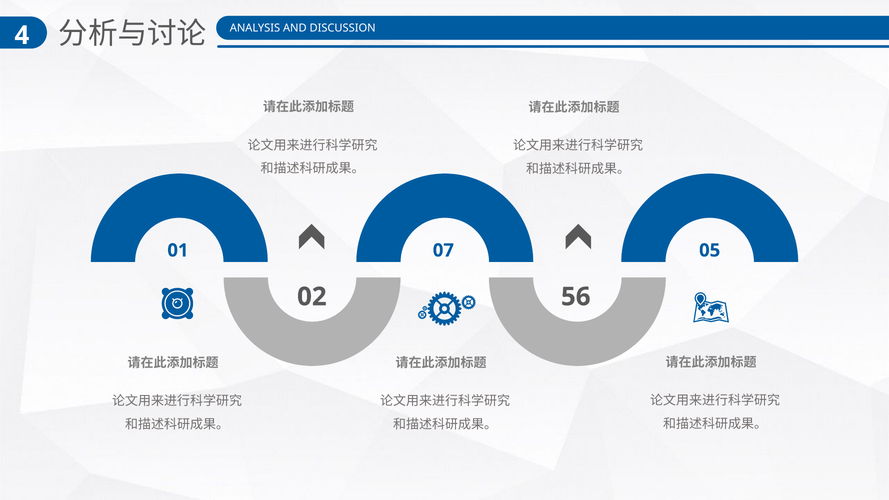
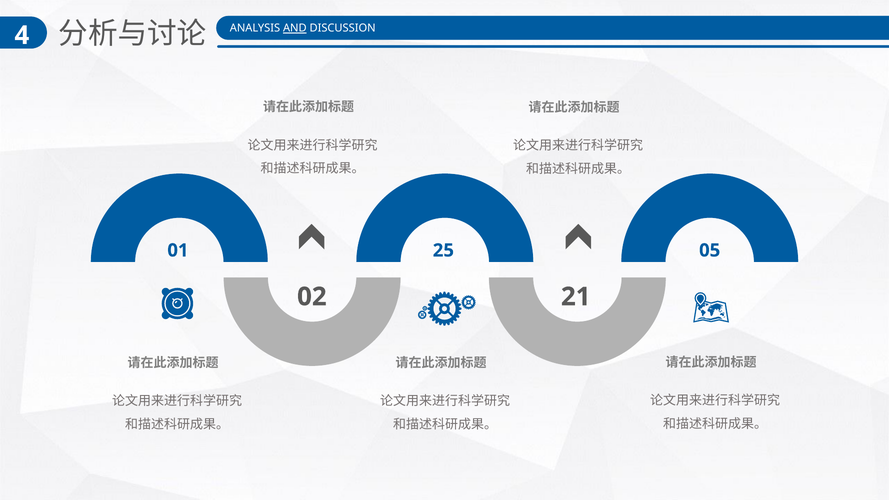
AND underline: none -> present (295, 28)
07: 07 -> 25 (443, 250)
56: 56 -> 21 (576, 297)
